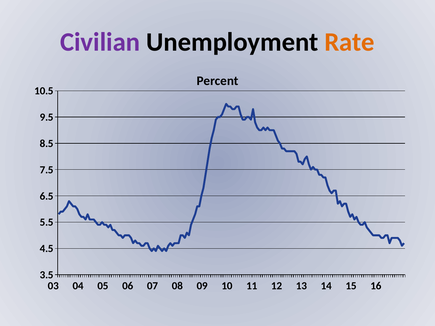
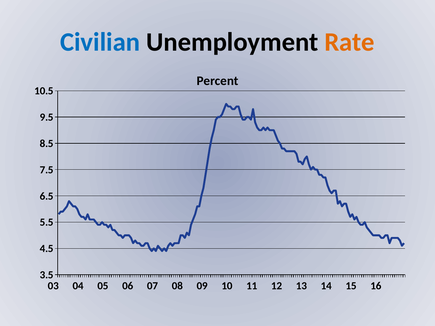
Civilian colour: purple -> blue (100, 42)
